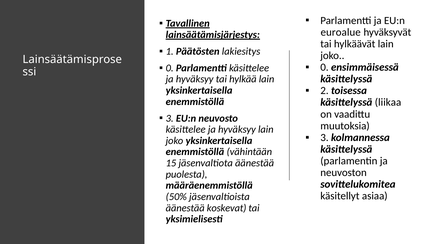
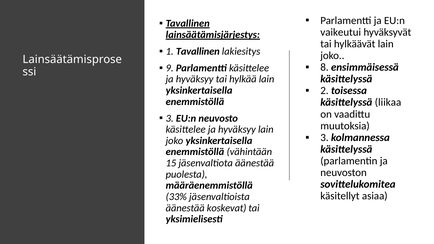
euroalue: euroalue -> vaikeutui (341, 32)
1 Päätösten: Päätösten -> Tavallinen (198, 51)
0: 0 -> 8 (324, 67)
0: 0 -> 9 (170, 68)
50%: 50% -> 33% (176, 197)
